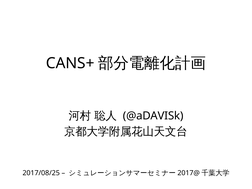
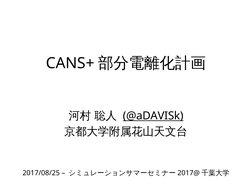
@aDAVISk underline: none -> present (153, 116)
